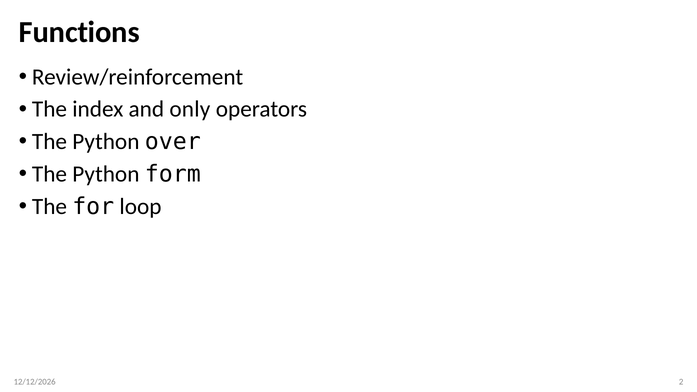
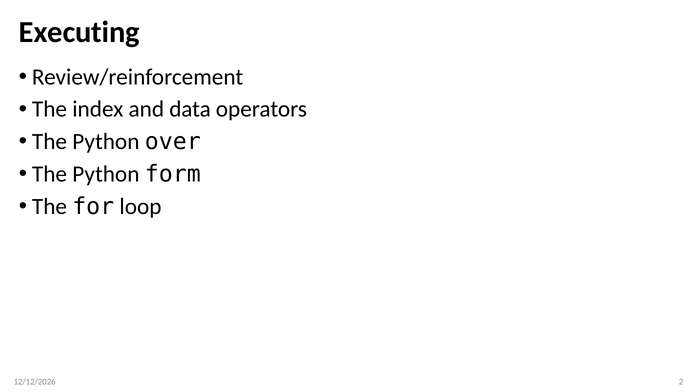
Functions: Functions -> Executing (79, 32)
only: only -> data (190, 109)
